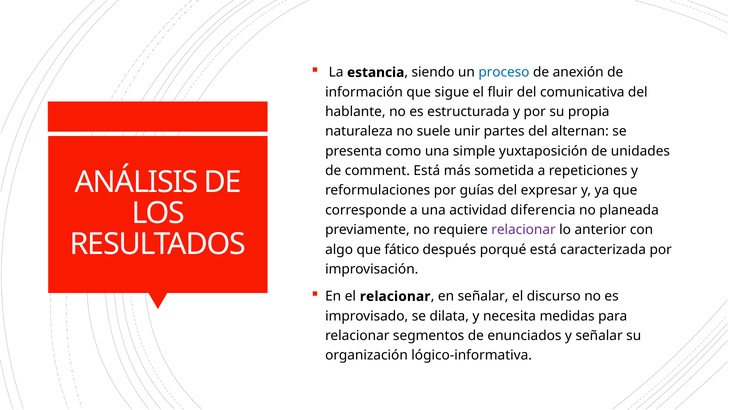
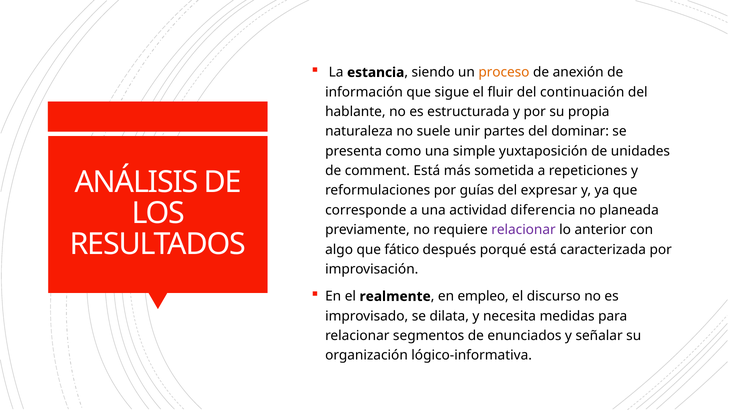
proceso colour: blue -> orange (504, 72)
comunicativa: comunicativa -> continuación (582, 92)
alternan: alternan -> dominar (580, 131)
el relacionar: relacionar -> realmente (395, 296)
en señalar: señalar -> empleo (483, 296)
